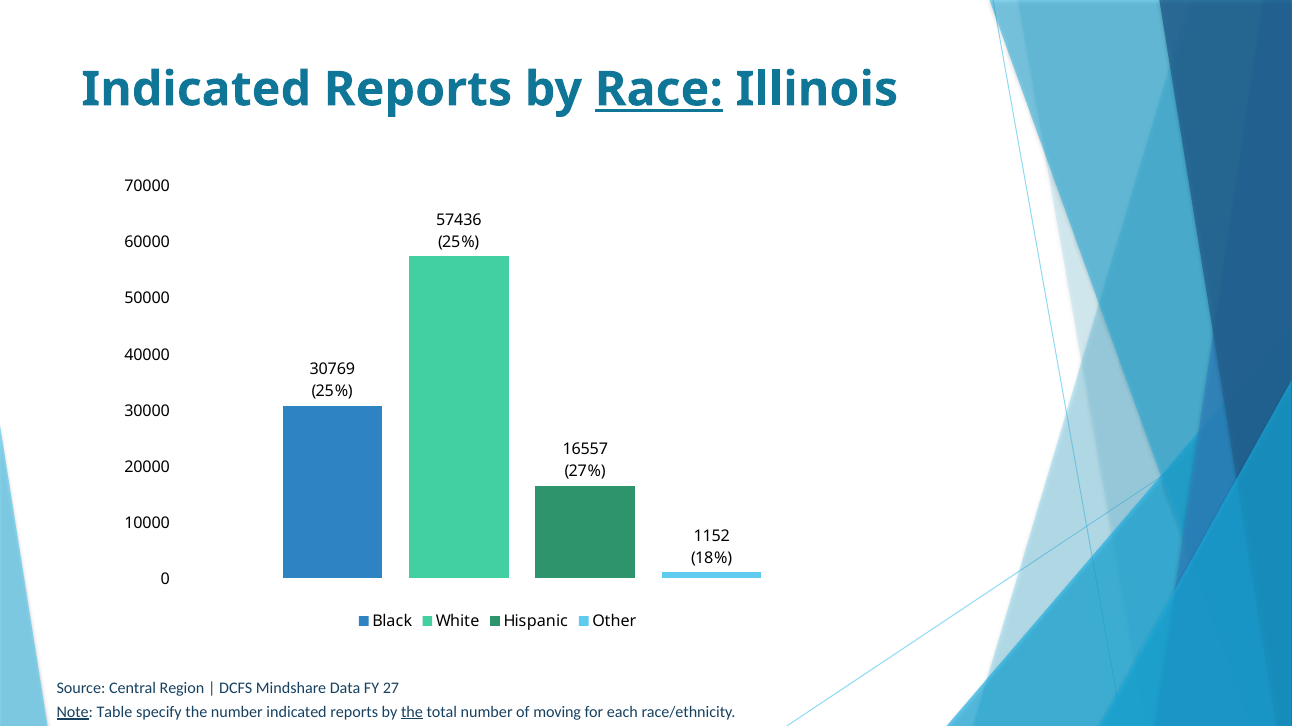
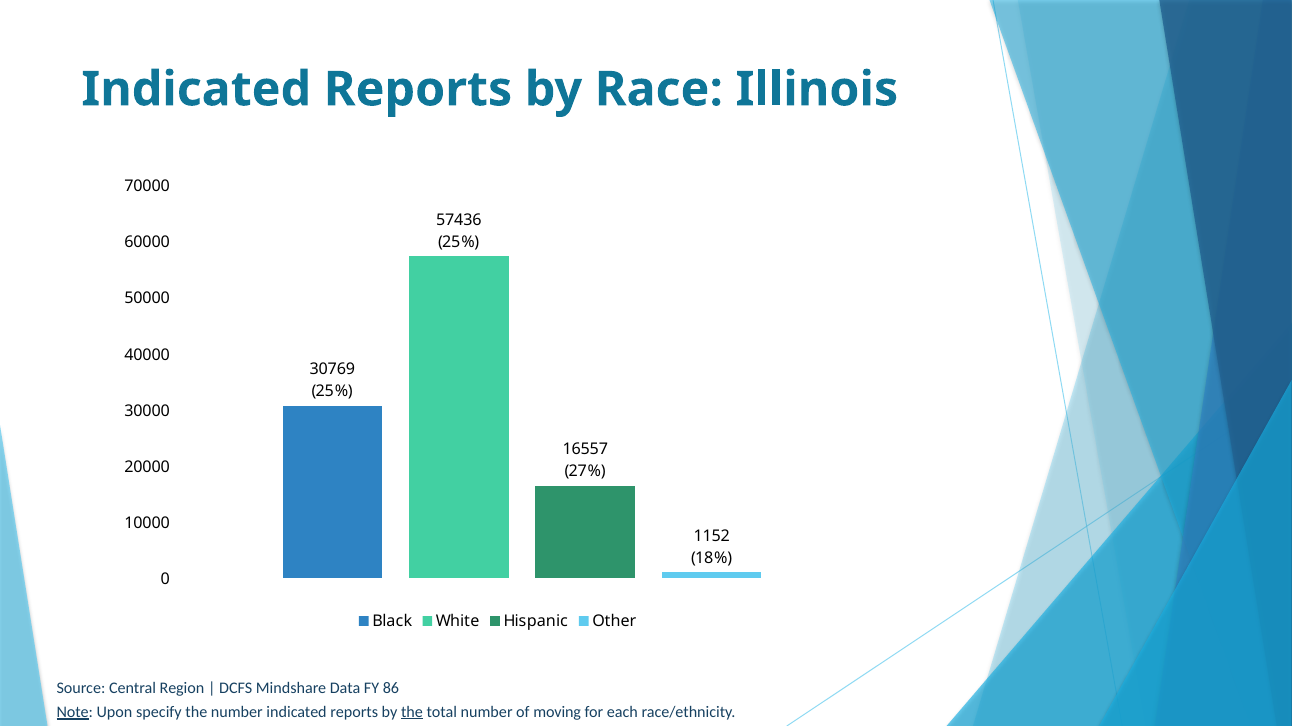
Race underline: present -> none (659, 89)
27: 27 -> 86 (391, 689)
Table: Table -> Upon (114, 713)
